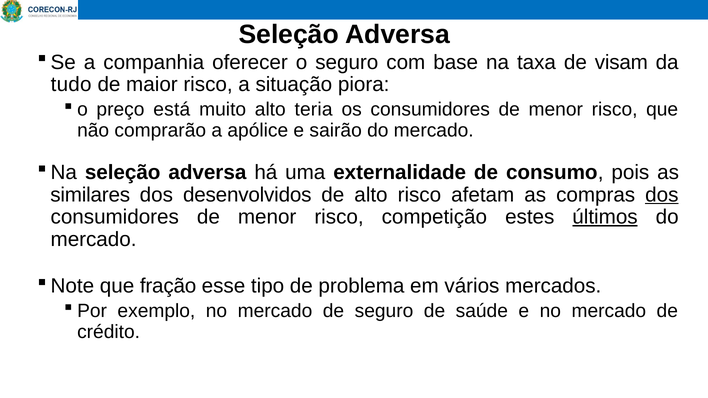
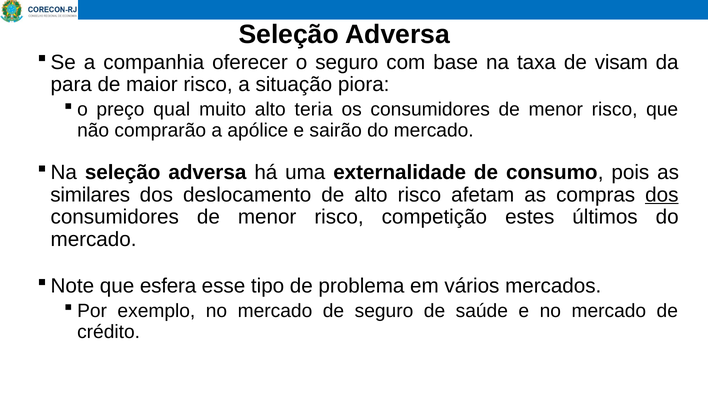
tudo: tudo -> para (71, 84)
está: está -> qual (172, 110)
desenvolvidos: desenvolvidos -> deslocamento (247, 195)
últimos underline: present -> none (605, 217)
fração: fração -> esfera (168, 286)
